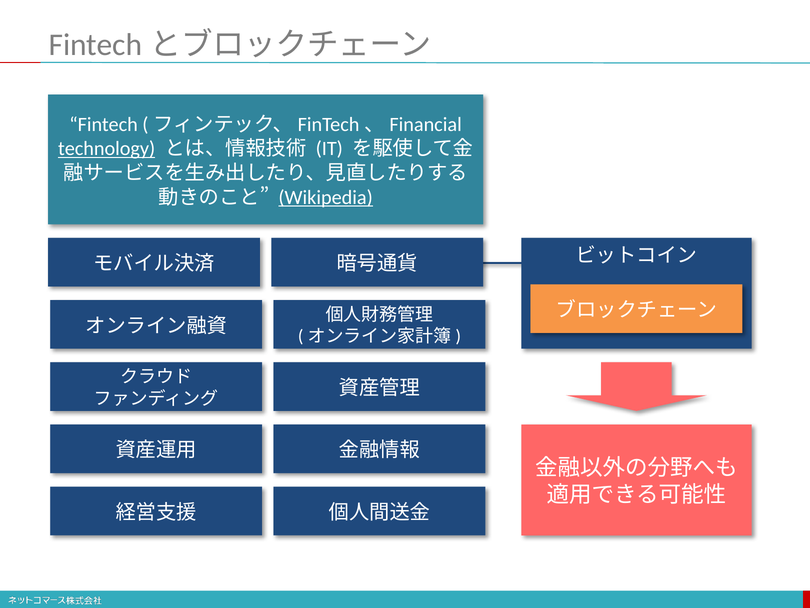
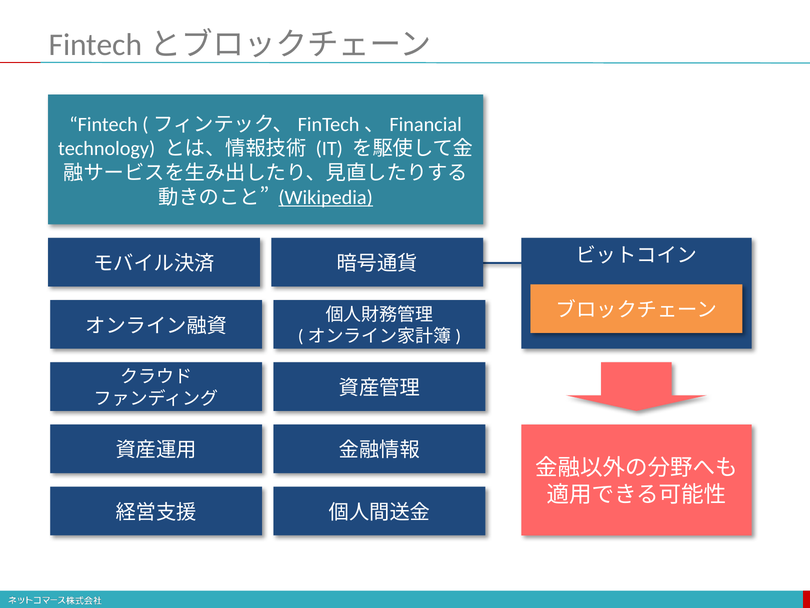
technology underline: present -> none (107, 149)
